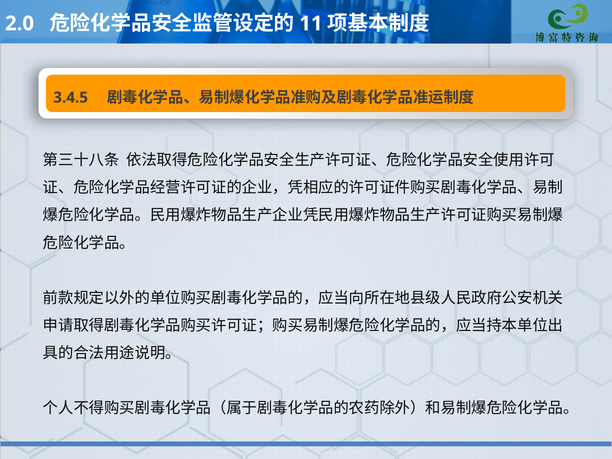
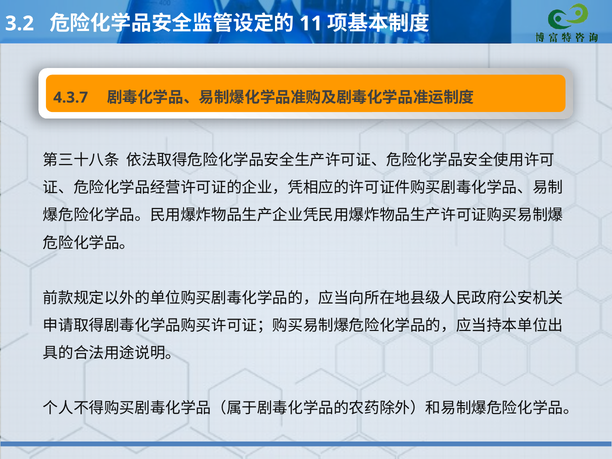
2.0: 2.0 -> 3.2 (20, 24)
3.4.5: 3.4.5 -> 4.3.7 (71, 98)
